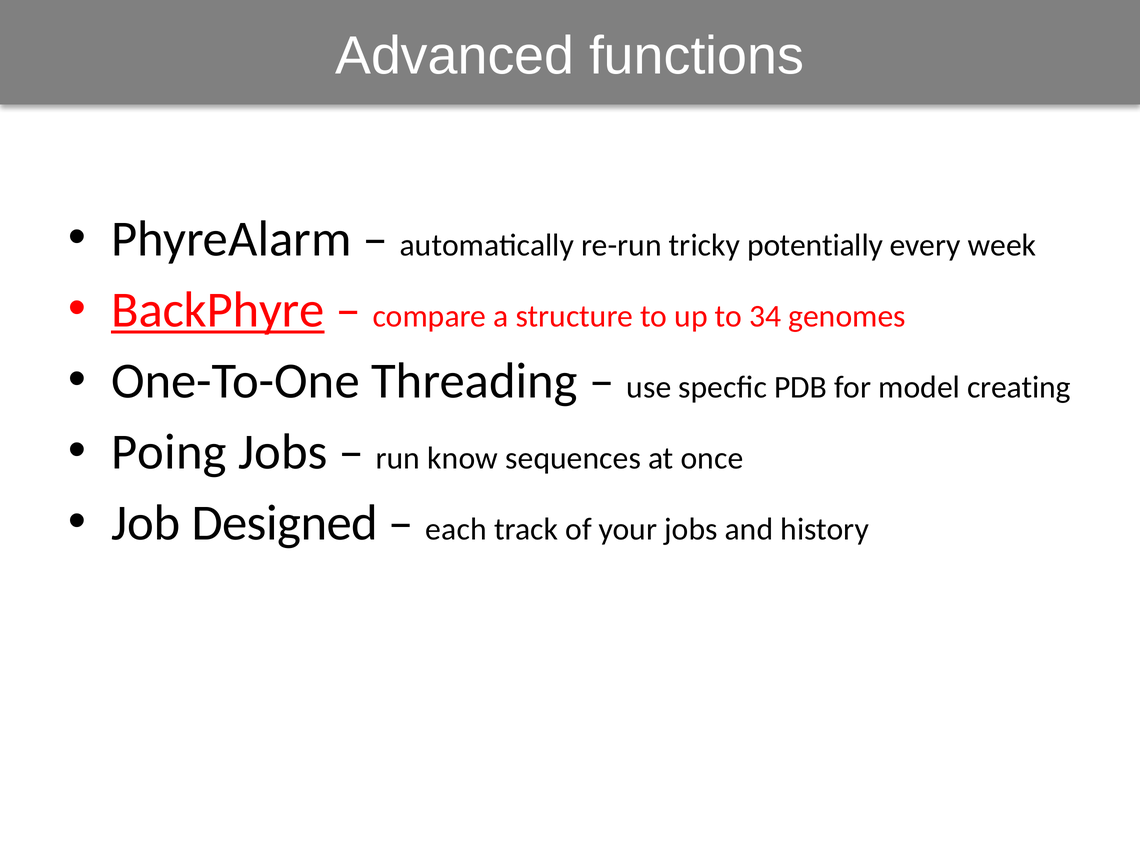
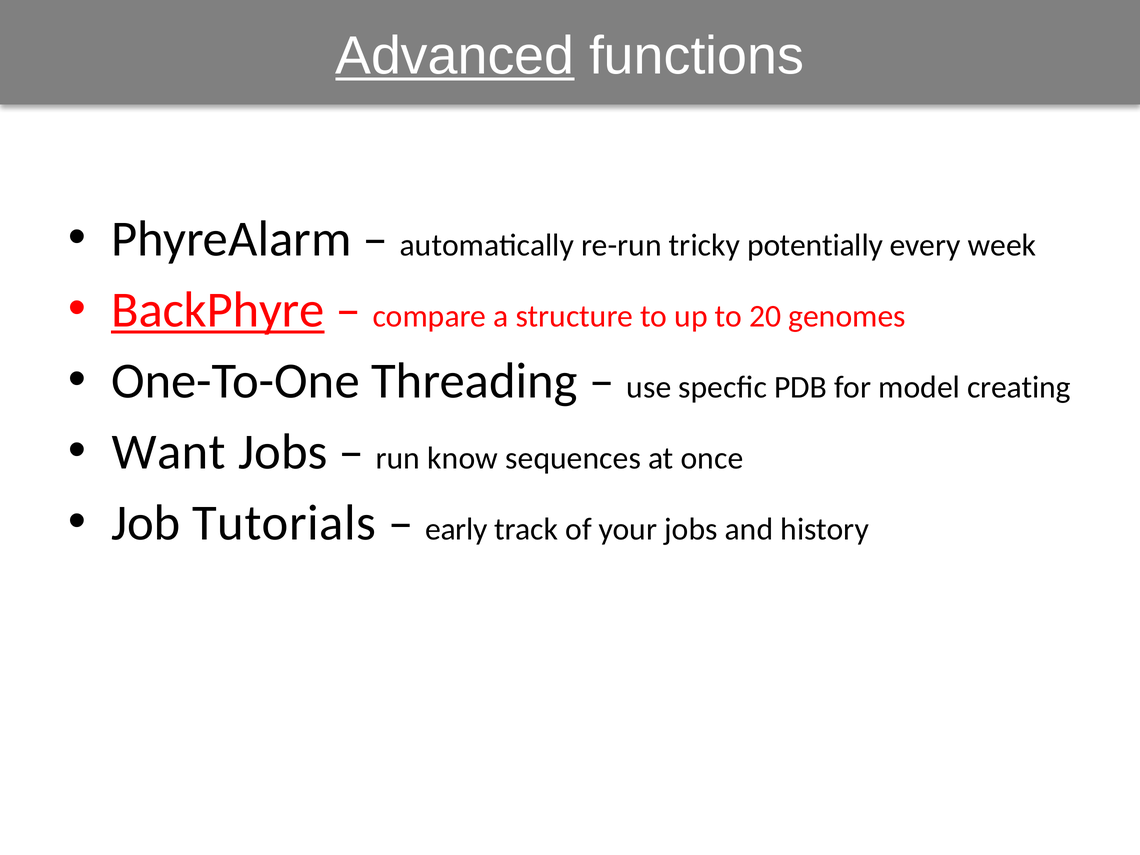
Advanced underline: none -> present (455, 56)
34: 34 -> 20 (765, 316)
Poing: Poing -> Want (169, 452)
Designed: Designed -> Tutorials (284, 523)
each: each -> early (456, 529)
